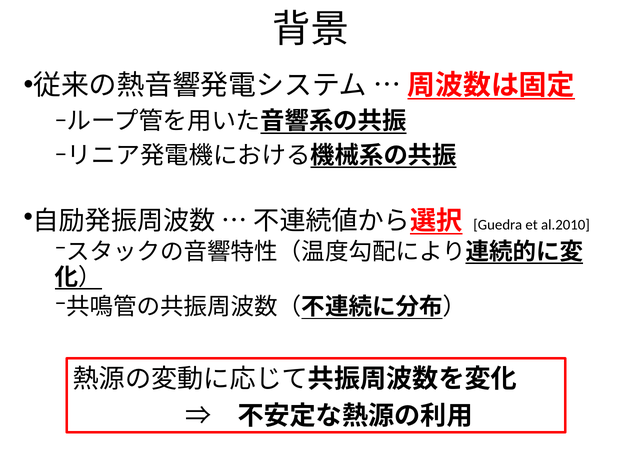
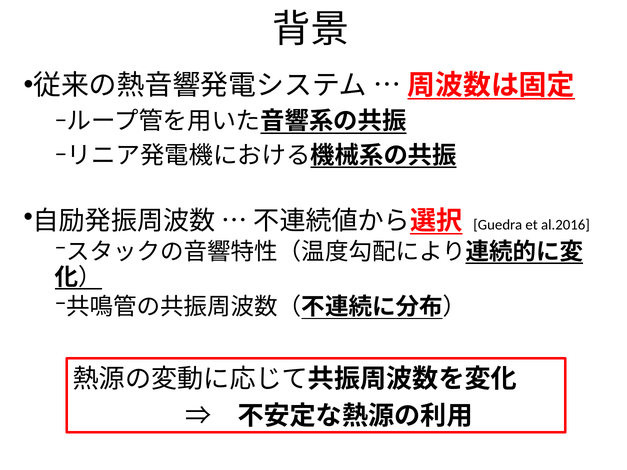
al.2010: al.2010 -> al.2016 (566, 225)
